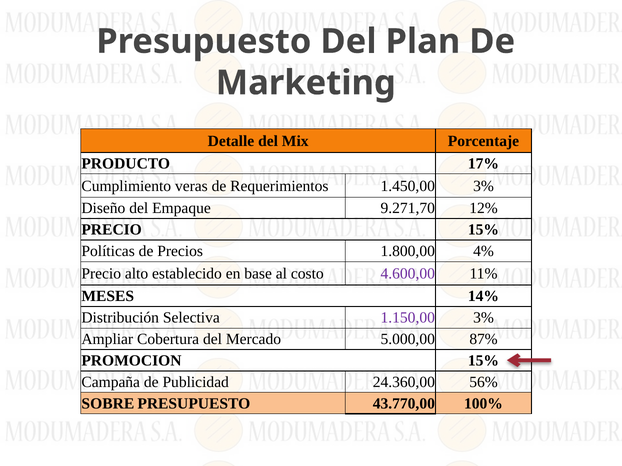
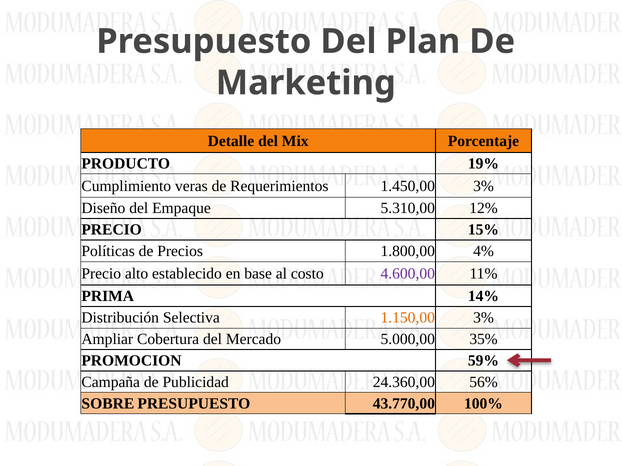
17%: 17% -> 19% (483, 164)
9.271,70: 9.271,70 -> 5.310,00 (408, 209)
MESES: MESES -> PRIMA (108, 297)
1.150,00 colour: purple -> orange (408, 318)
87%: 87% -> 35% (484, 340)
PROMOCION 15%: 15% -> 59% (483, 361)
